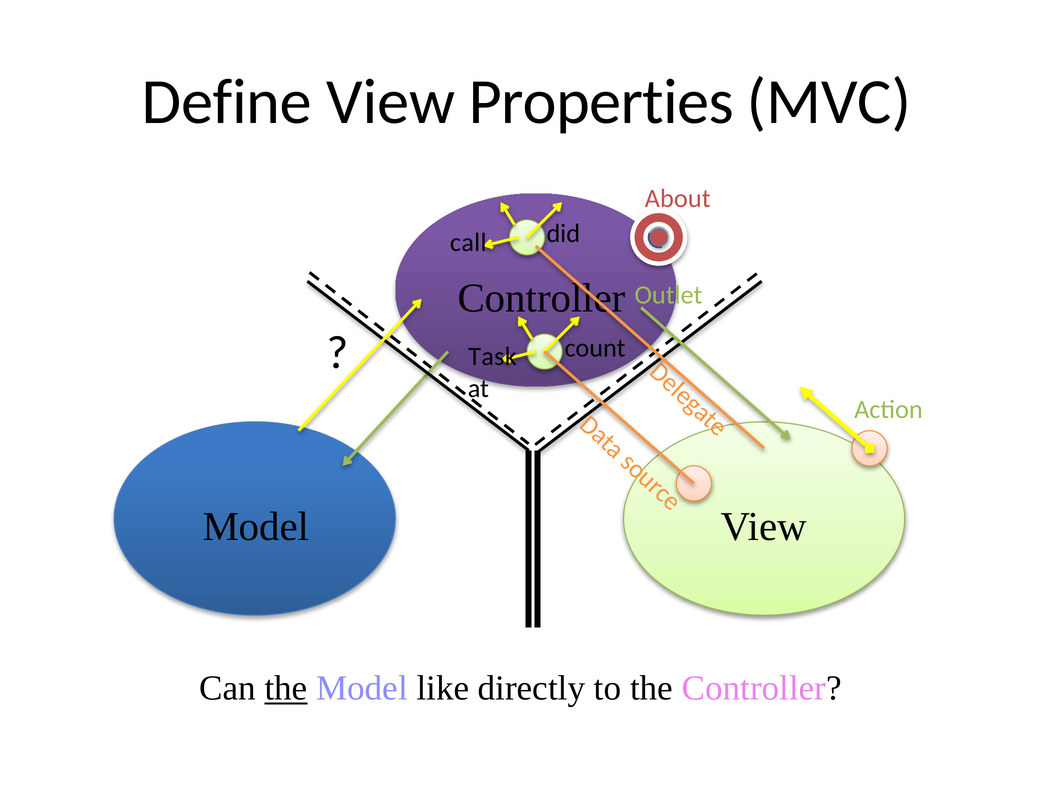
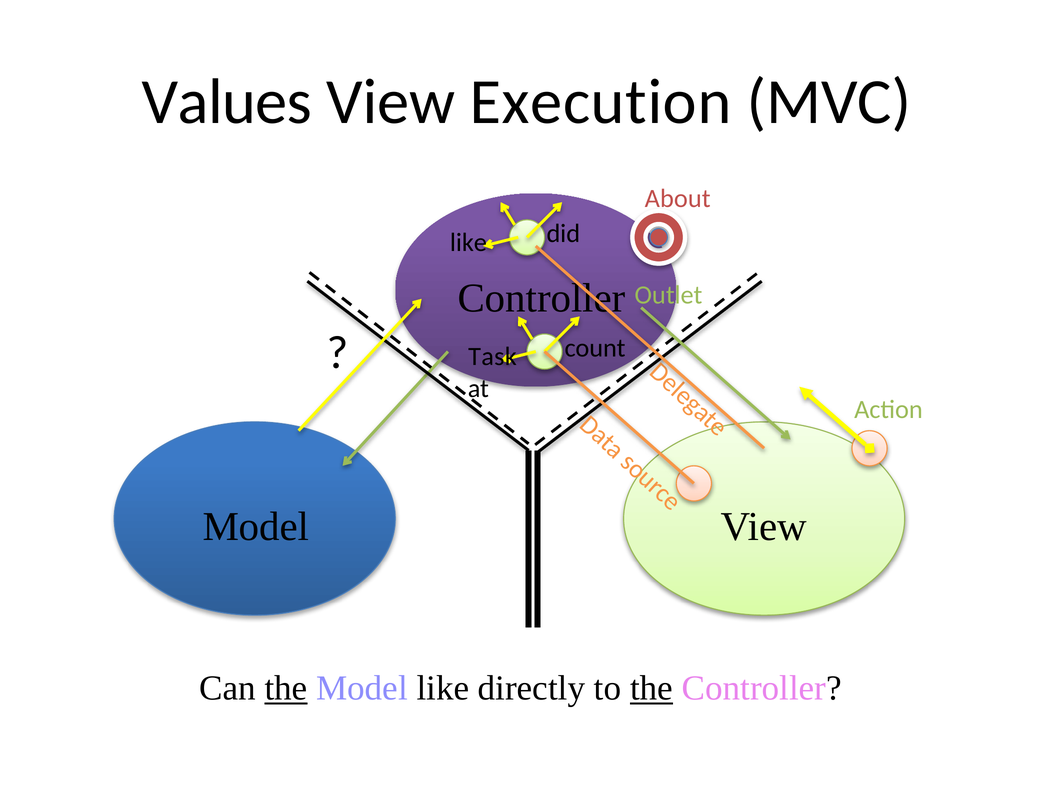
Define: Define -> Values (227, 102)
Properties: Properties -> Execution (601, 102)
call: call -> like (468, 242)
the underline: none -> present (651, 688)
